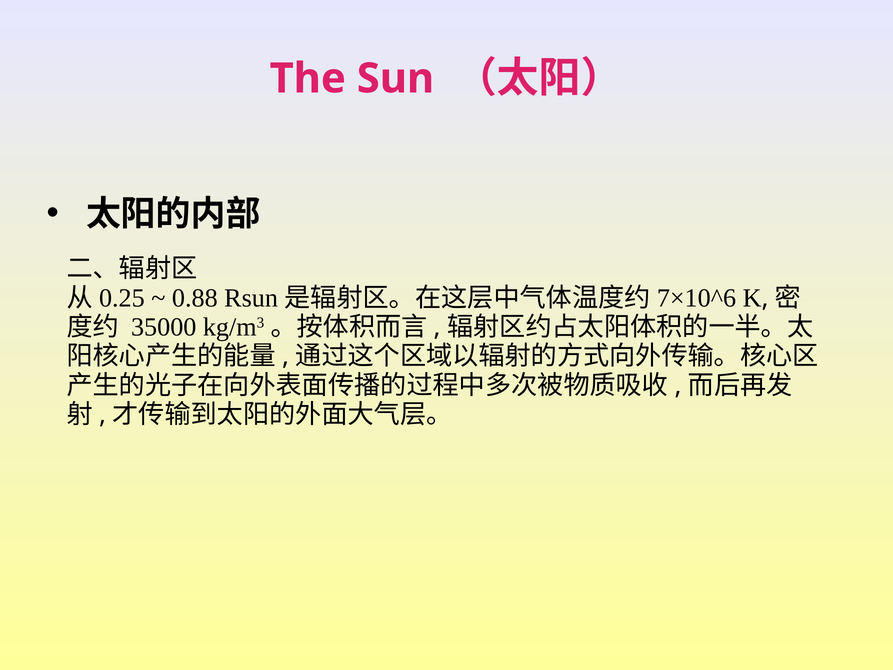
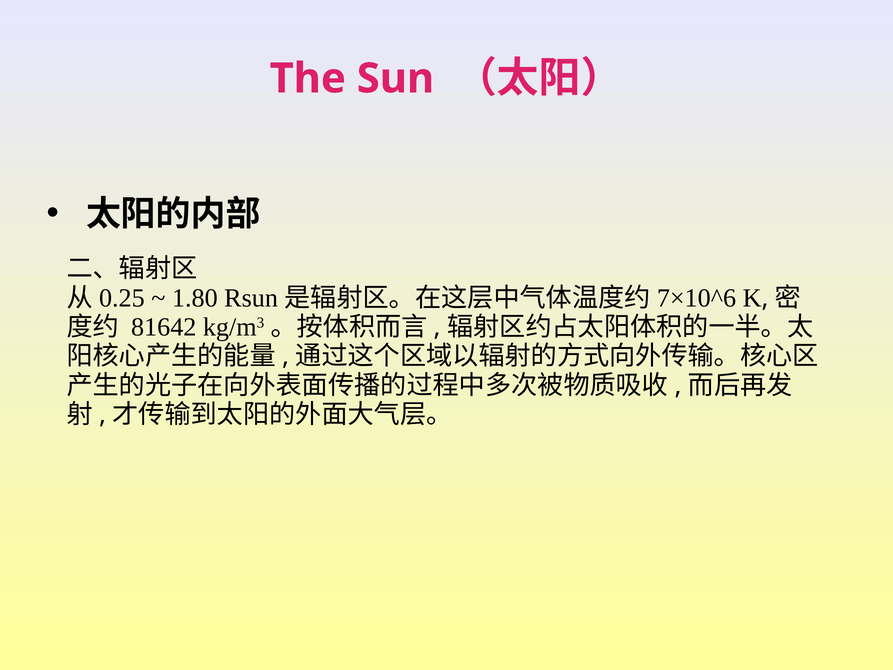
0.88: 0.88 -> 1.80 (195, 298)
35000: 35000 -> 81642 (164, 327)
